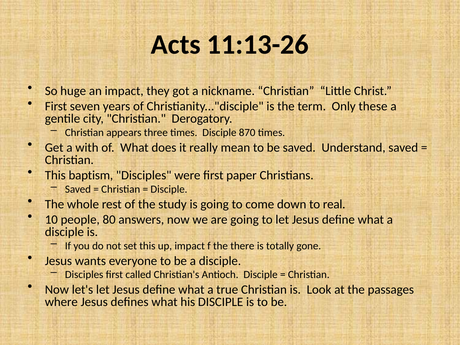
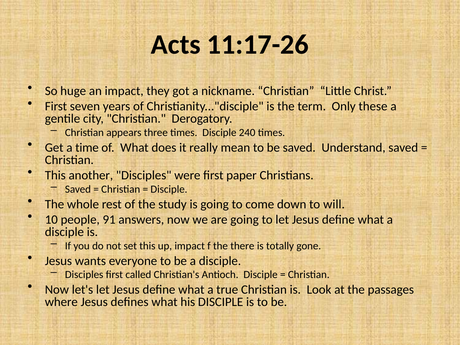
11:13-26: 11:13-26 -> 11:17-26 (258, 45)
870: 870 -> 240 (247, 133)
with: with -> time (87, 148)
baptism: baptism -> another (91, 175)
real: real -> will (334, 204)
80: 80 -> 91 (109, 220)
